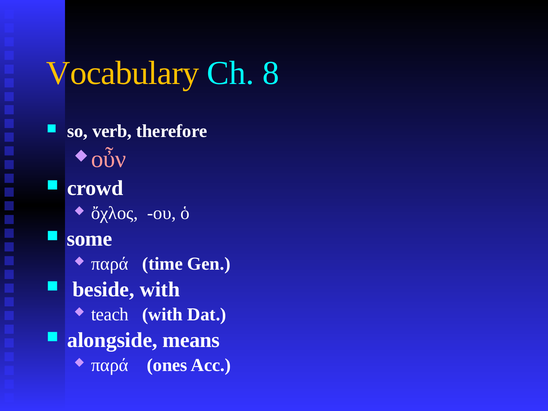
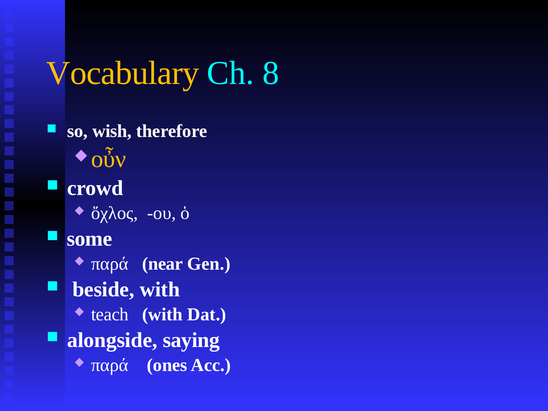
verb: verb -> wish (112, 131)
οὖν colour: pink -> yellow (109, 159)
time: time -> near (163, 264)
means: means -> saying (191, 340)
